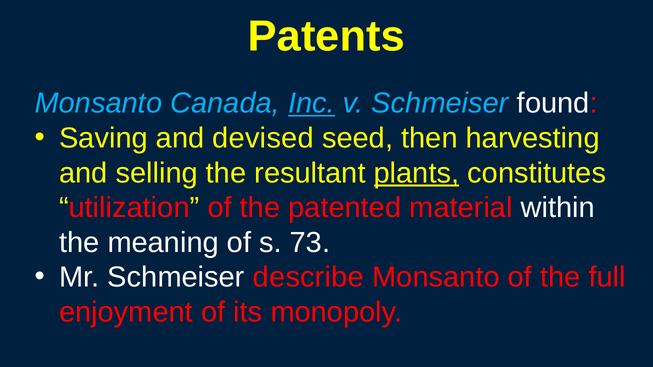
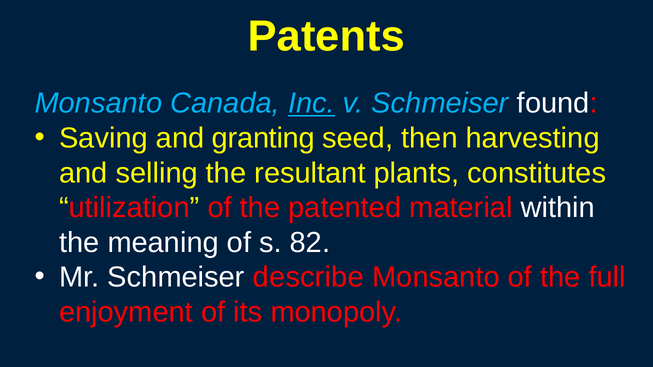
devised: devised -> granting (263, 138)
plants underline: present -> none (416, 173)
73: 73 -> 82 (310, 243)
